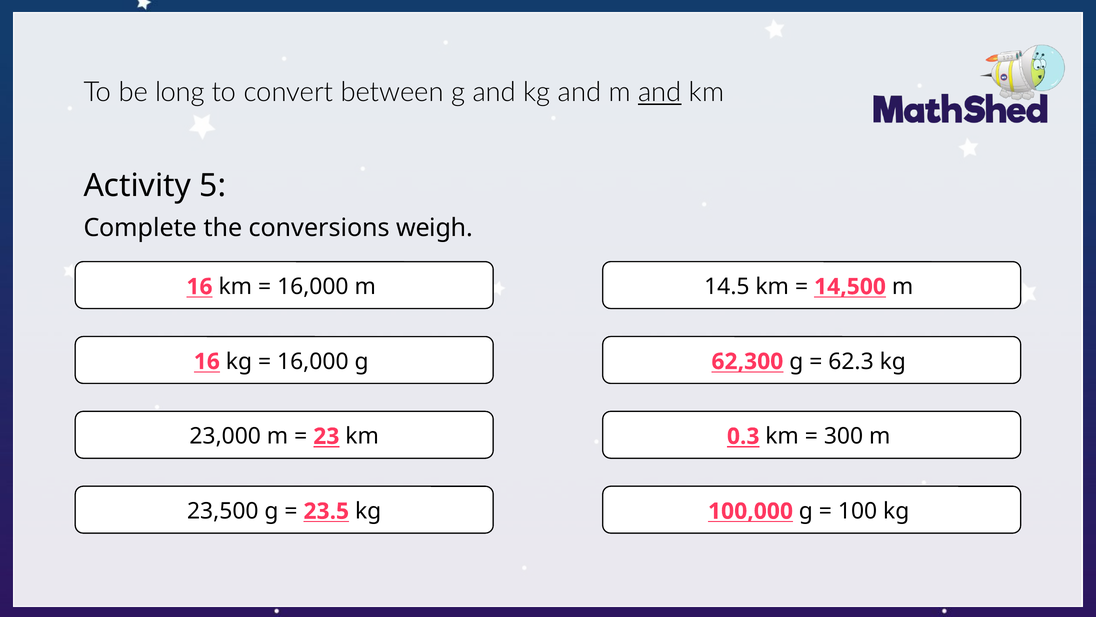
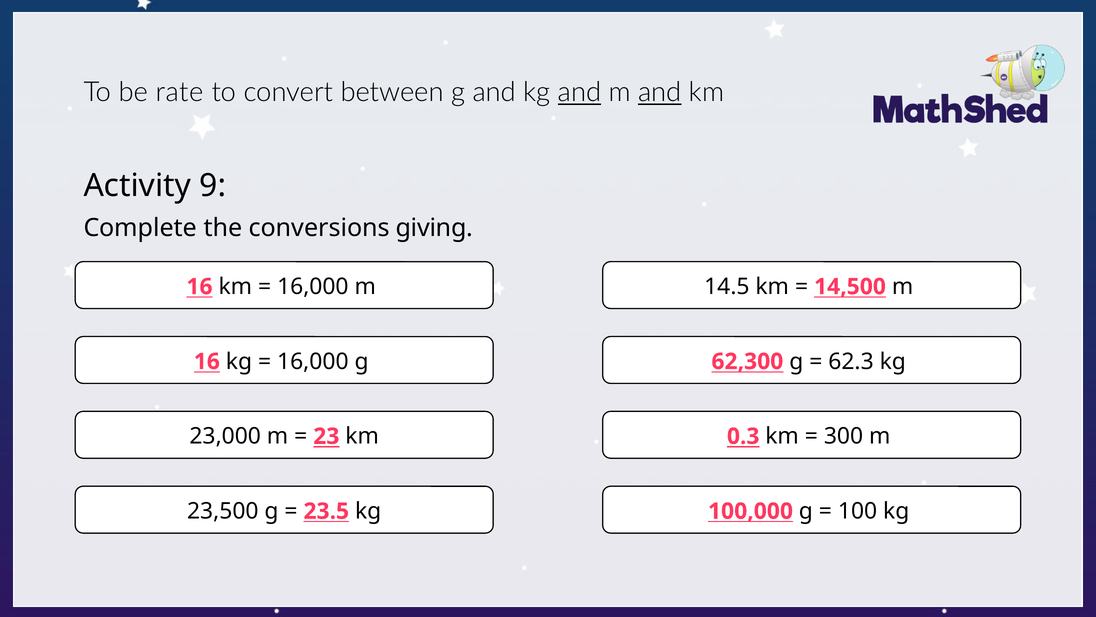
long: long -> rate (180, 92)
and underline: none -> present (579, 92)
5: 5 -> 9 (213, 185)
weigh: weigh -> giving (434, 228)
